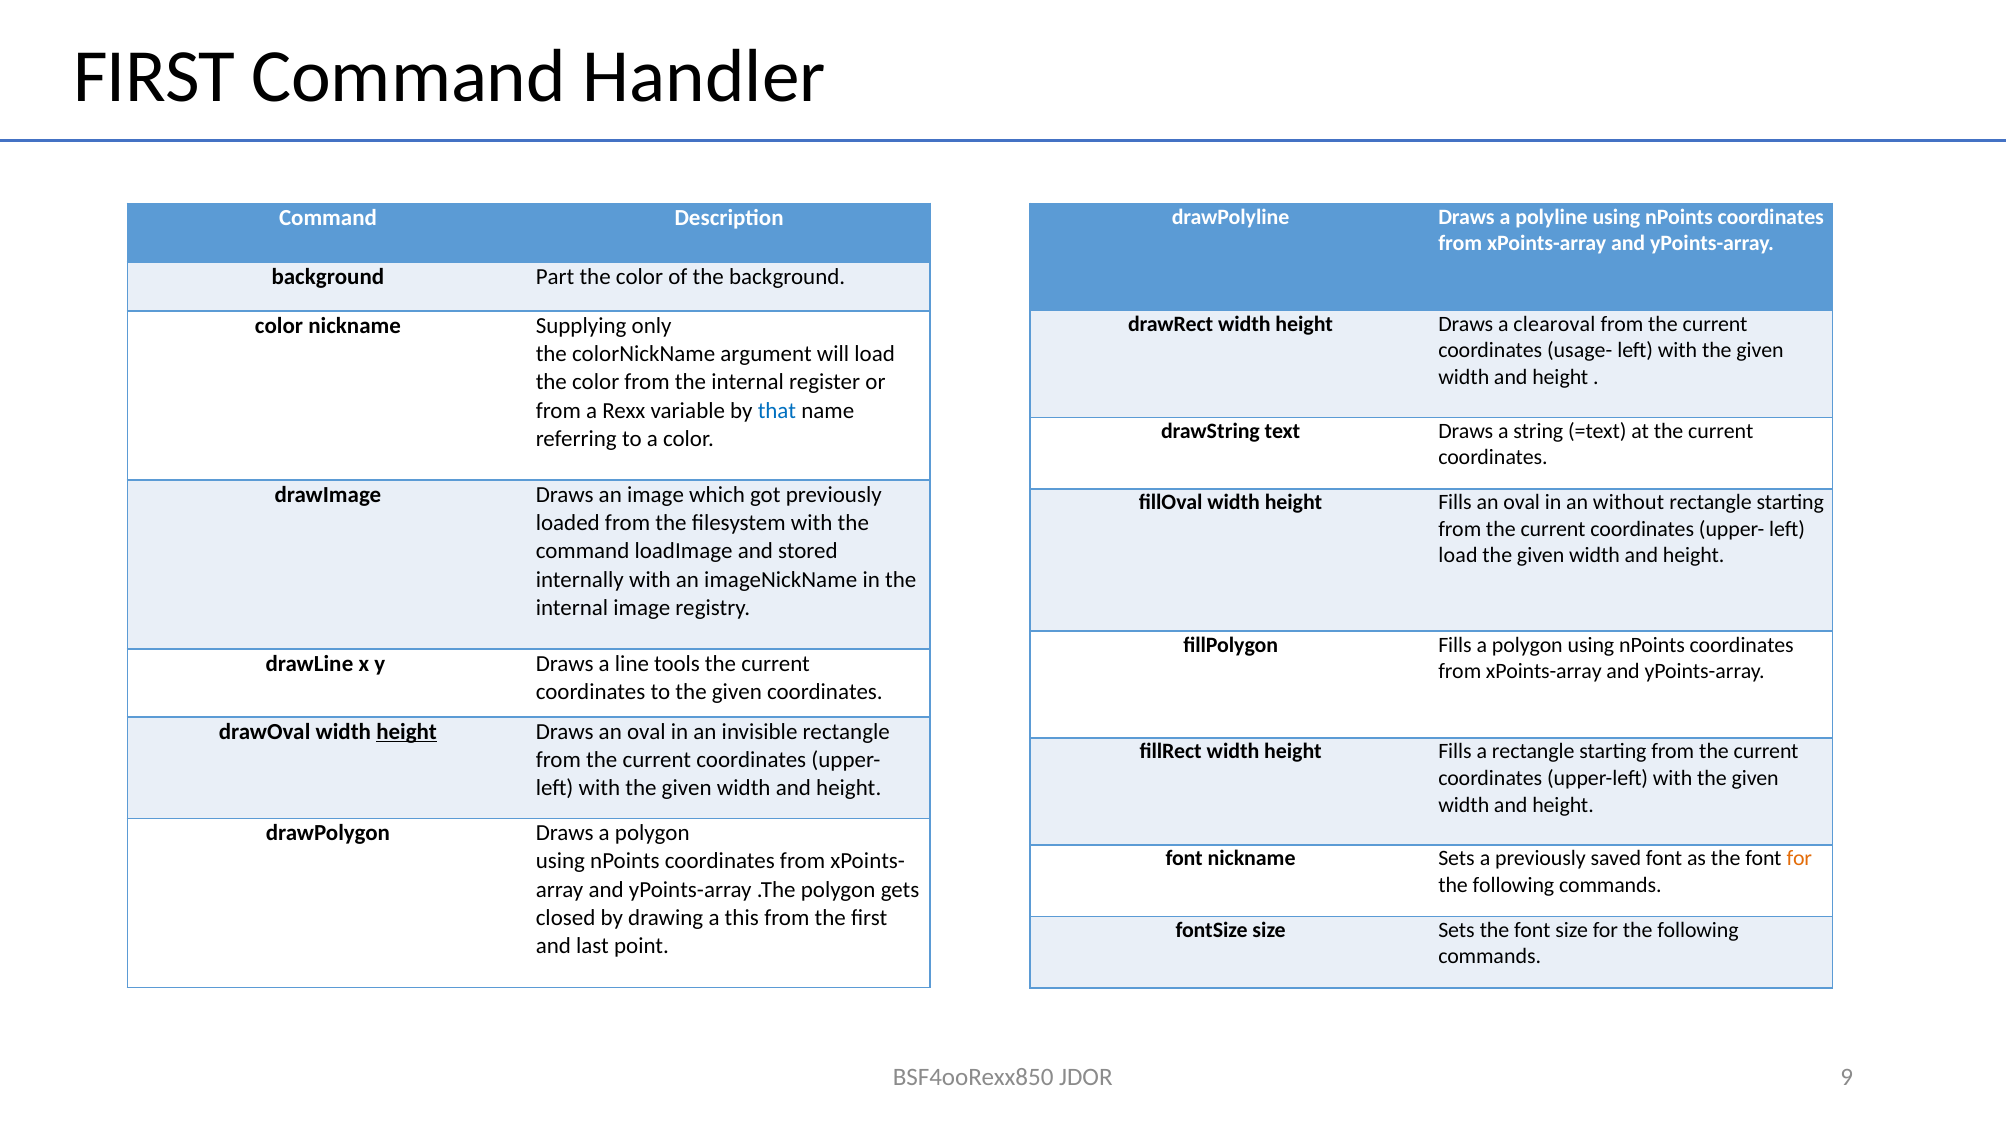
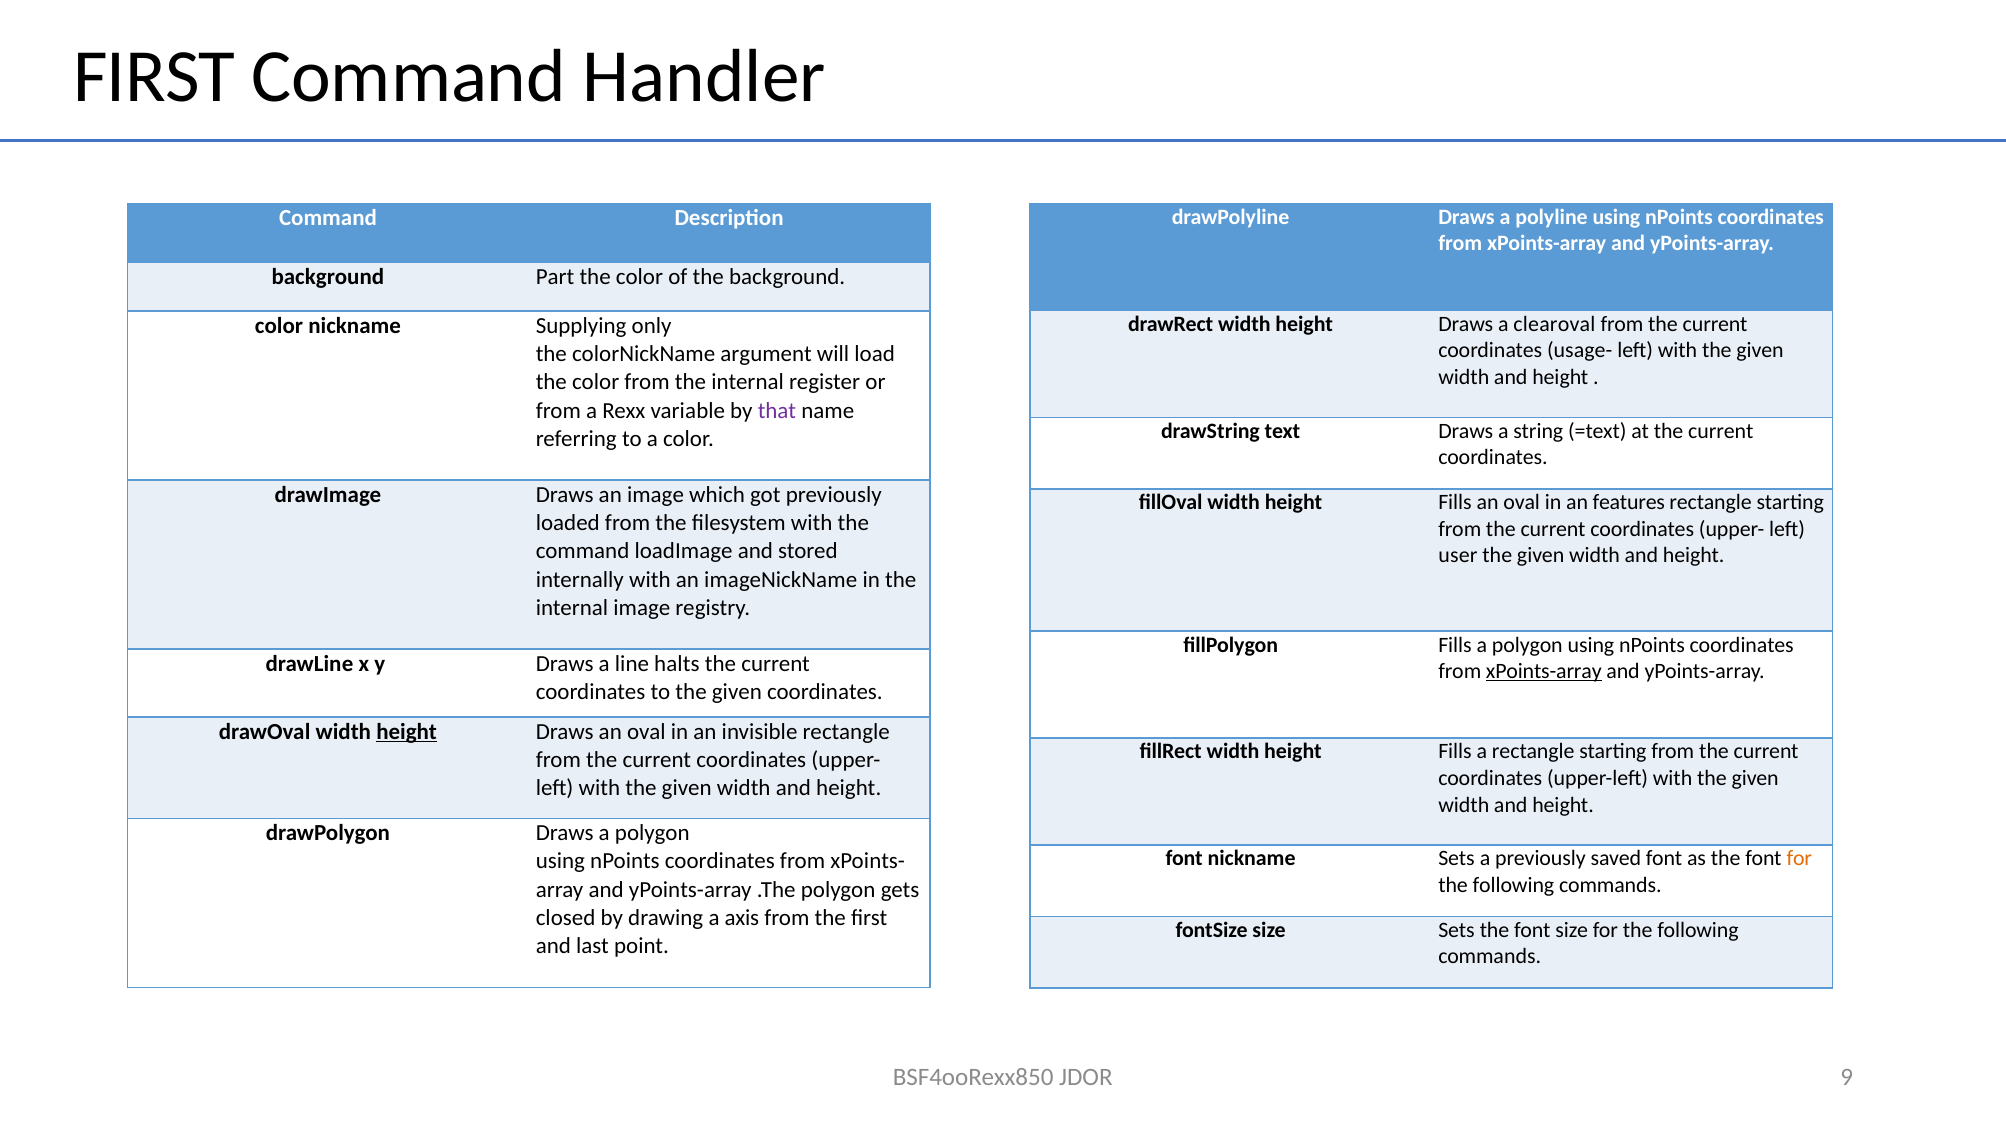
that colour: blue -> purple (777, 411)
without: without -> features (1629, 502)
load: load -> user (1458, 556)
tools: tools -> halts (677, 664)
xPoints-array underline: none -> present (1544, 672)
this: this -> axis (742, 918)
